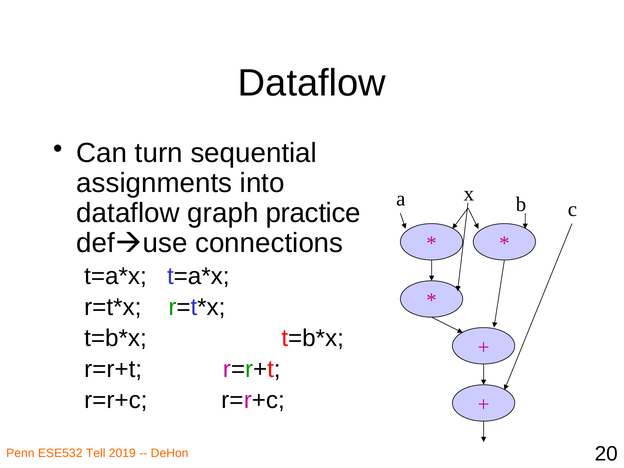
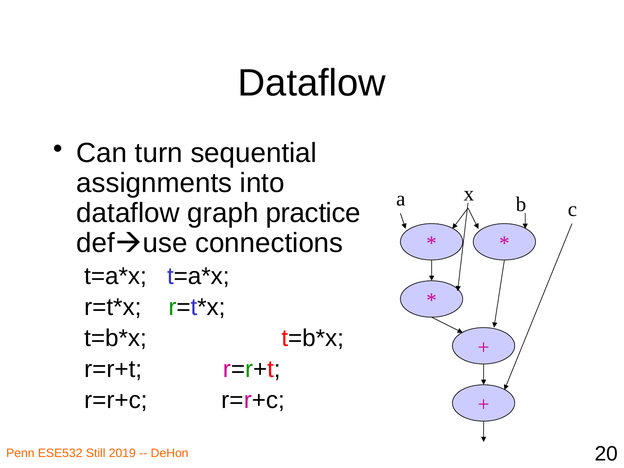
Tell: Tell -> Still (96, 453)
